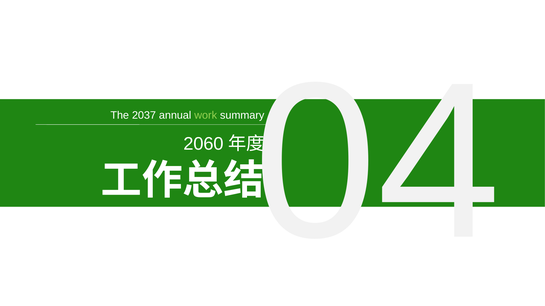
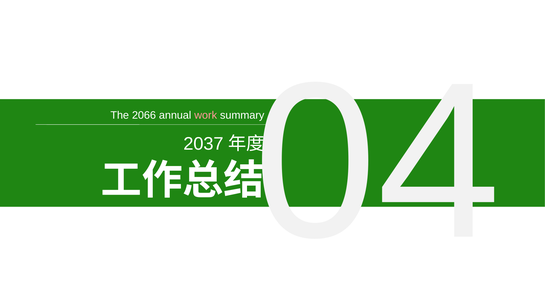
2037: 2037 -> 2066 (144, 115)
work colour: light green -> pink (206, 115)
2060: 2060 -> 2037 (204, 144)
